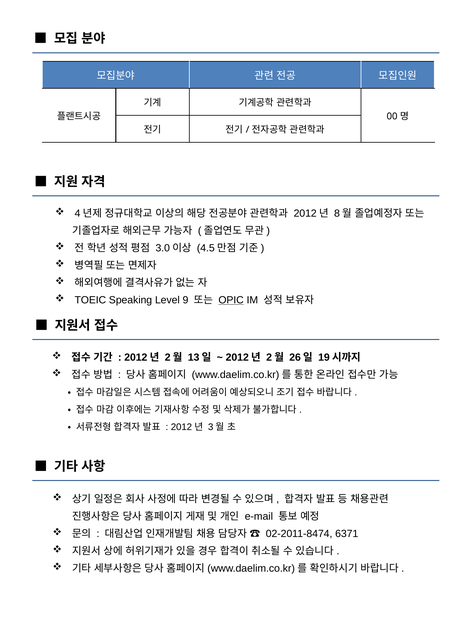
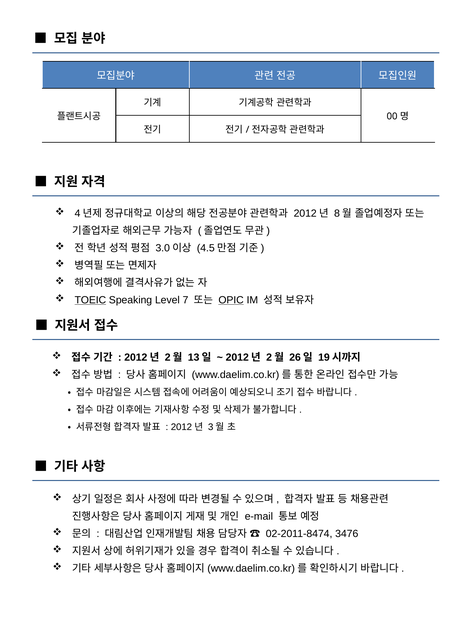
TOEIC underline: none -> present (90, 300)
9: 9 -> 7 (186, 300)
6371: 6371 -> 3476 (347, 533)
